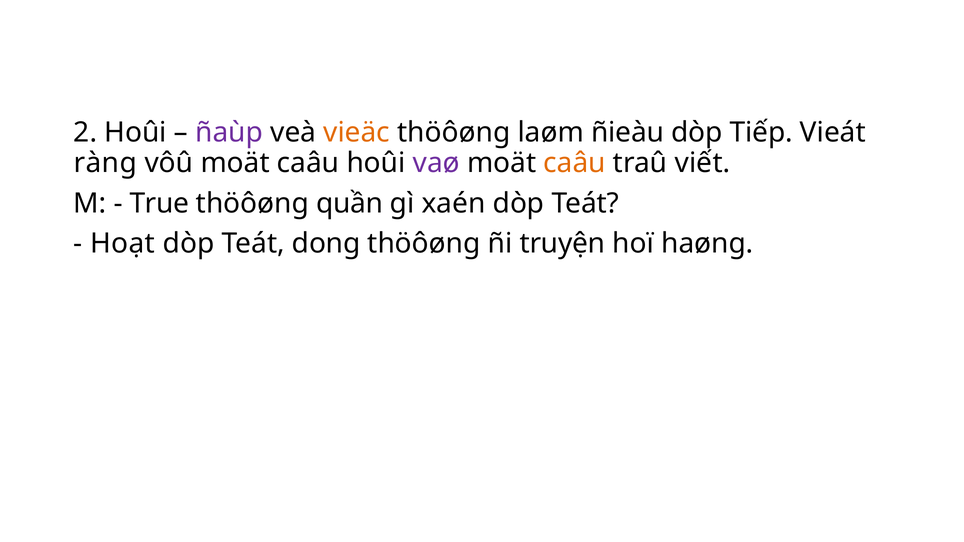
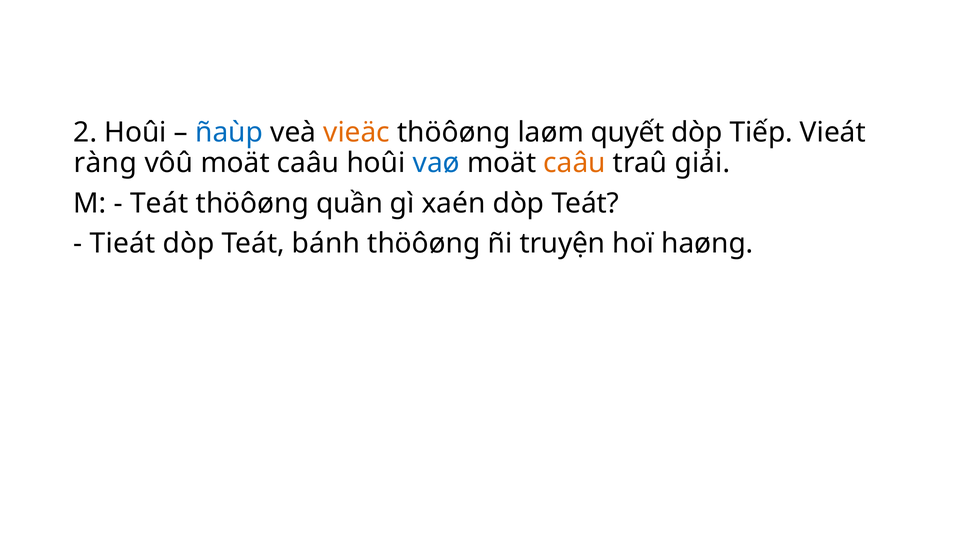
ñaùp colour: purple -> blue (229, 133)
ñieàu: ñieàu -> quyết (628, 133)
vaø colour: purple -> blue (436, 163)
viết: viết -> giải (702, 163)
True: True -> Teát (159, 203)
Hoạt: Hoạt -> Tieát (123, 244)
dong: dong -> bánh (326, 244)
